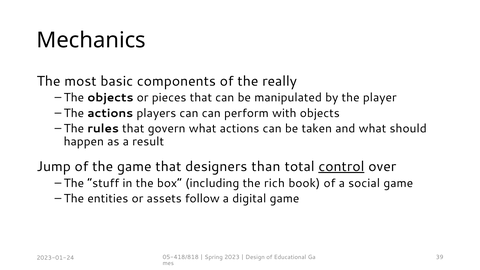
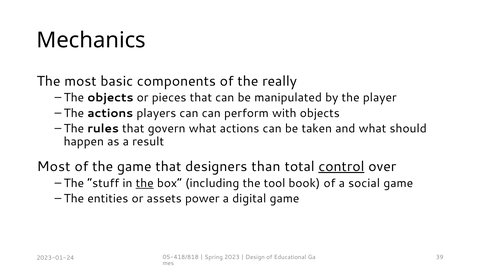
Jump: Jump -> Most (54, 167)
the underline: none -> present (145, 183)
rich: rich -> tool (275, 183)
follow: follow -> power (202, 199)
